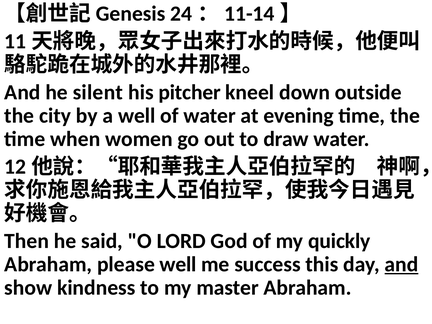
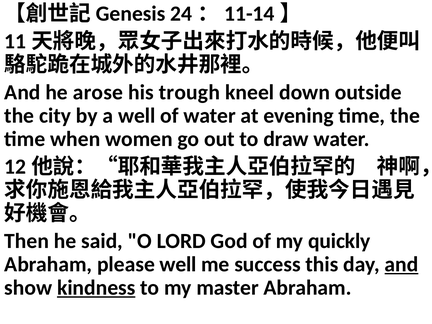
silent: silent -> arose (98, 92)
pitcher: pitcher -> trough (189, 92)
kindness underline: none -> present (96, 288)
